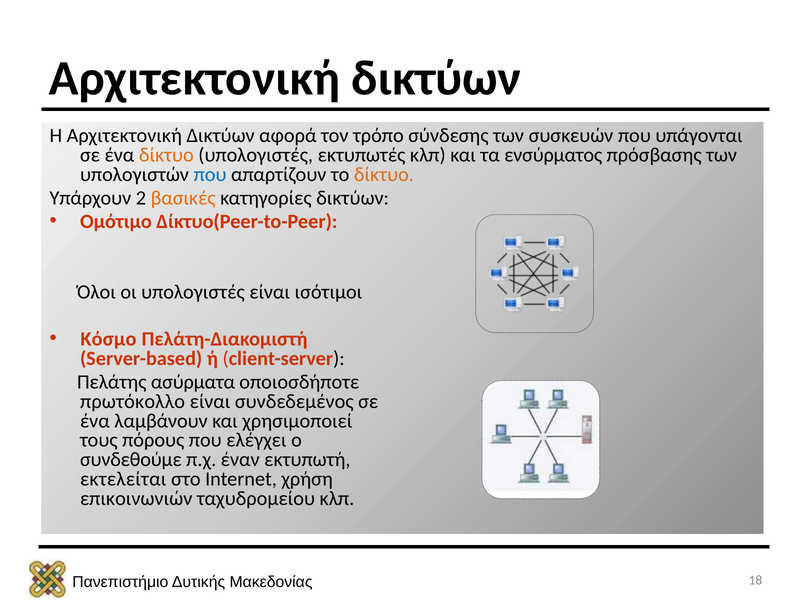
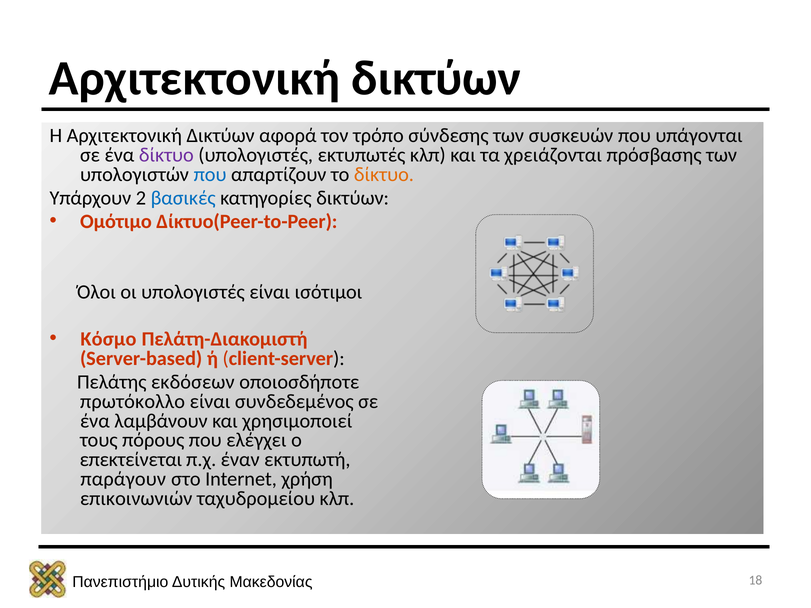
δίκτυο colour: orange -> purple (166, 155)
ενσύρματος: ενσύρματος -> χρειάζονται (553, 155)
βασικές colour: orange -> blue (183, 198)
ασύρματα: ασύρματα -> εκδόσεων (193, 382)
συνδεθούμε: συνδεθούμε -> επεκτείνεται (131, 460)
εκτελείται: εκτελείται -> παράγουν (123, 479)
